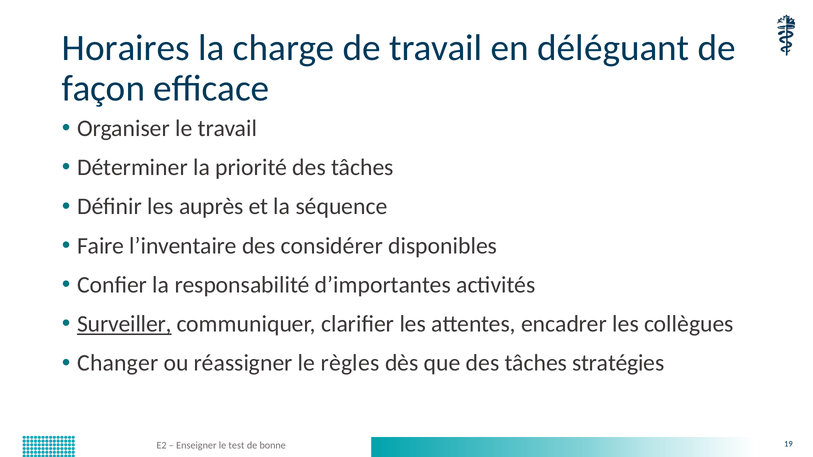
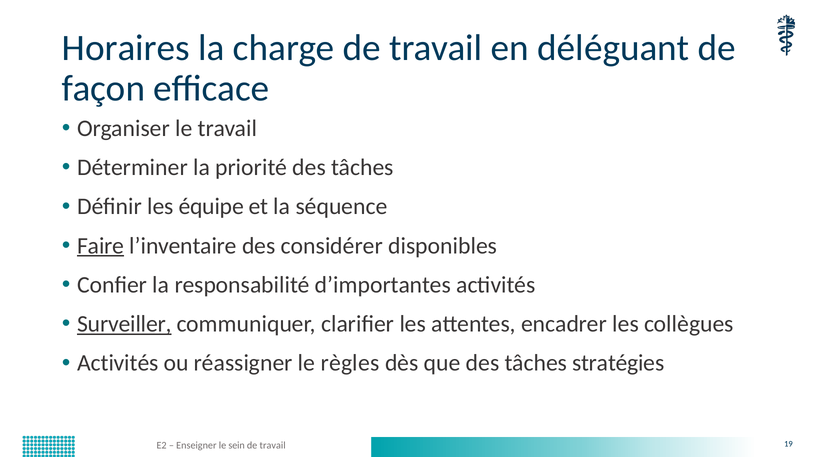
auprès: auprès -> équipe (211, 207)
Faire underline: none -> present (101, 246)
Changer: Changer -> Activités (118, 363)
test: test -> sein (237, 445)
bonne: bonne -> travail (273, 445)
